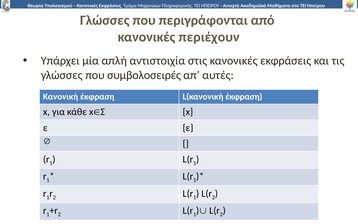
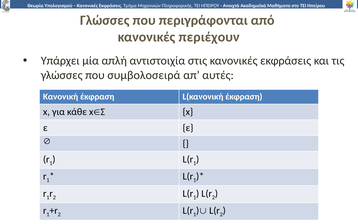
συμβολοσειρές: συμβολοσειρές -> συμβολοσειρά (144, 75)
